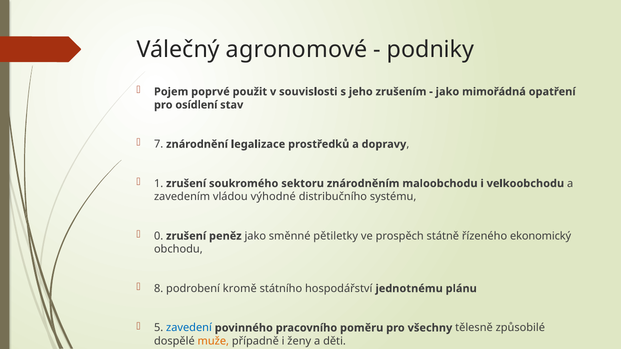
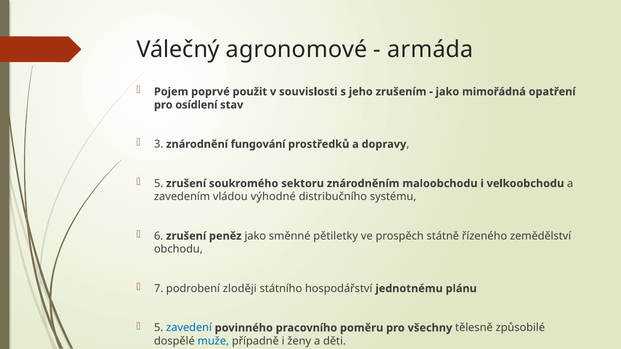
podniky: podniky -> armáda (430, 50)
7: 7 -> 3 (159, 144)
legalizace: legalizace -> fungování (258, 144)
1: 1 -> 5 (159, 184)
0: 0 -> 6 (159, 236)
ekonomický: ekonomický -> zemědělství (541, 236)
8: 8 -> 7 (159, 289)
kromě: kromě -> zloději (240, 289)
muže colour: orange -> blue (213, 341)
